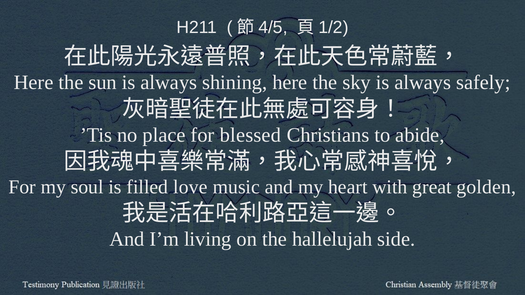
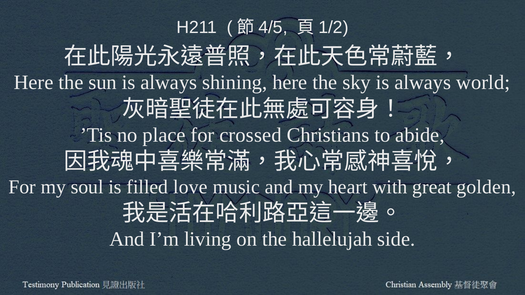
safely: safely -> world (483, 83)
blessed: blessed -> crossed (250, 135)
